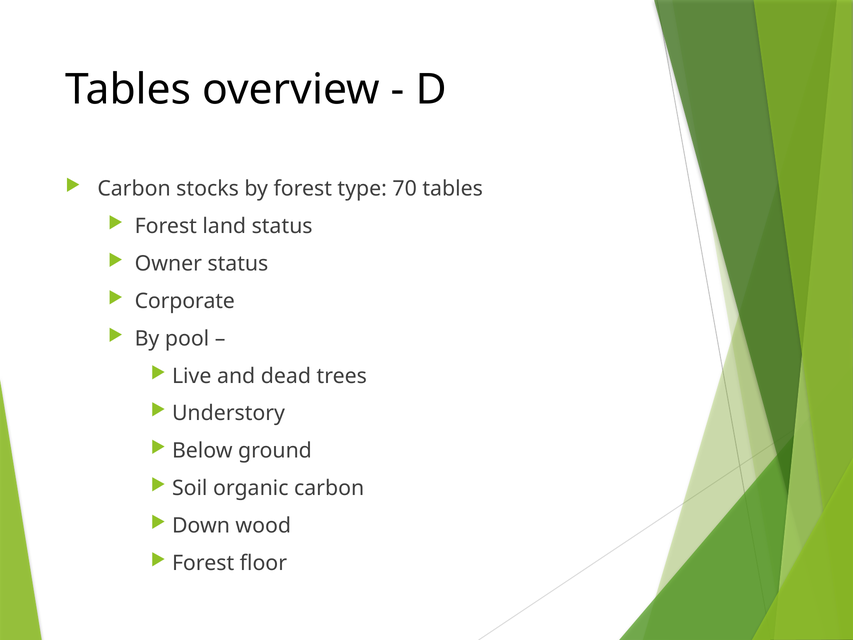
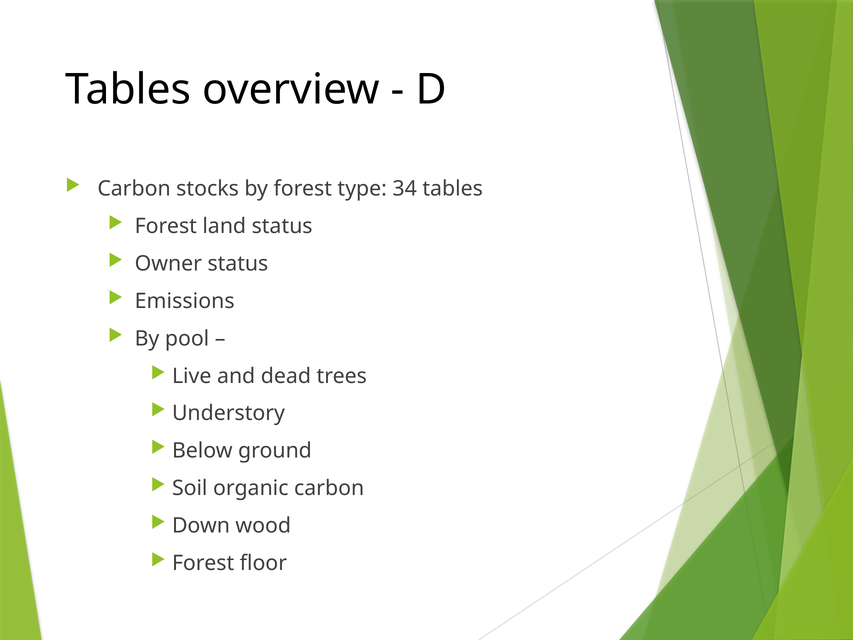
70: 70 -> 34 (405, 189)
Corporate: Corporate -> Emissions (185, 301)
